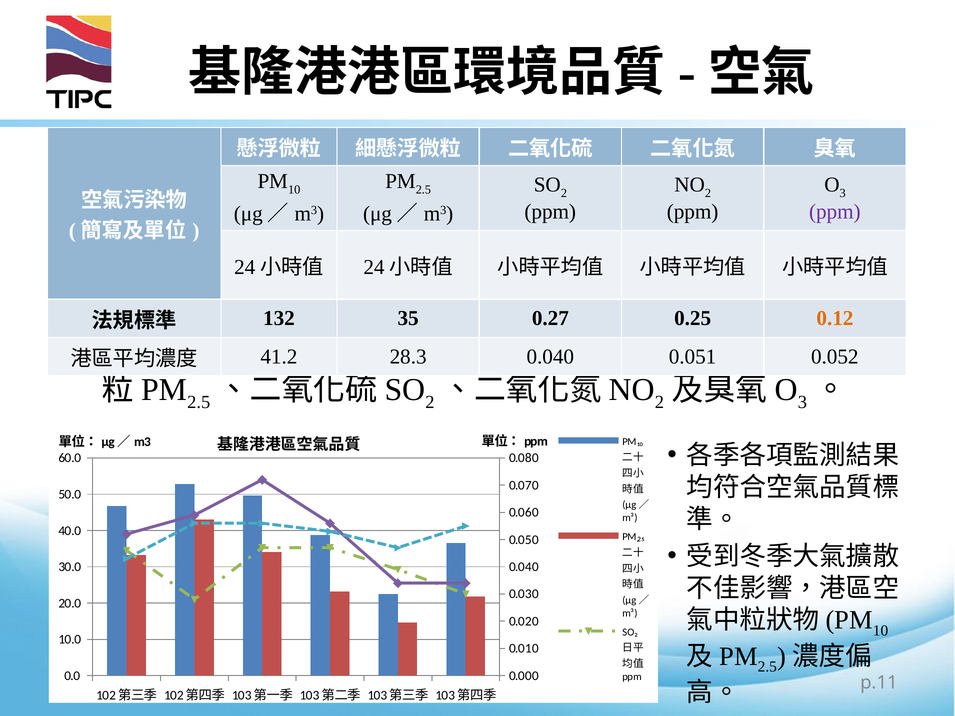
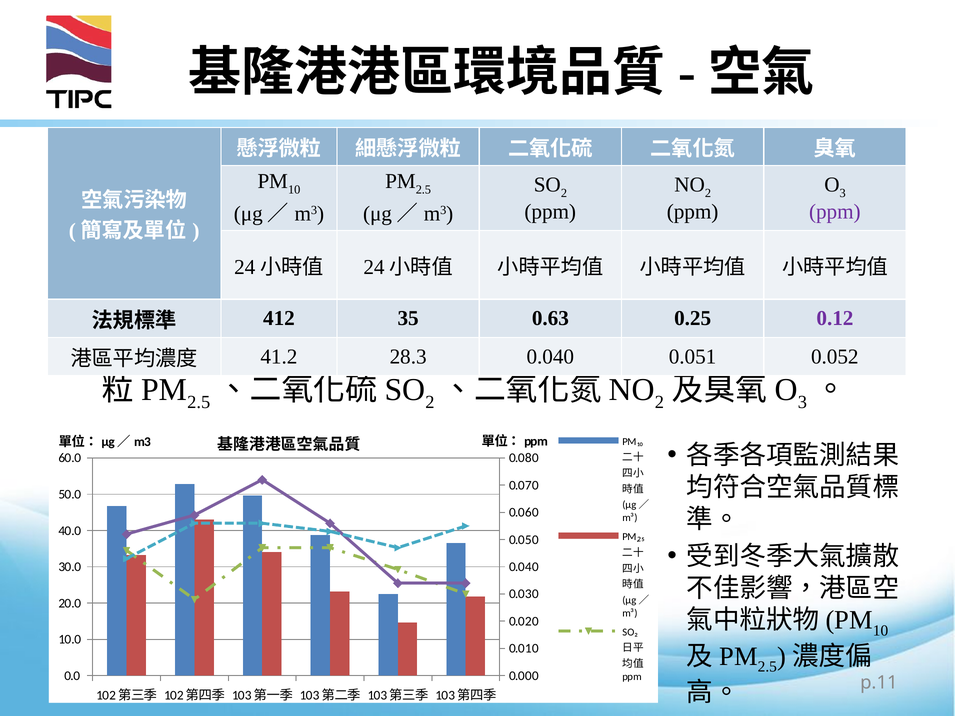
132: 132 -> 412 (279, 319)
0.27: 0.27 -> 0.63 (550, 319)
0.12 colour: orange -> purple (835, 319)
